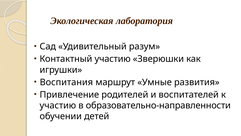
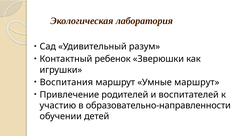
Контактный участию: участию -> ребенок (113, 59)
Умные развития: развития -> маршрут (197, 82)
